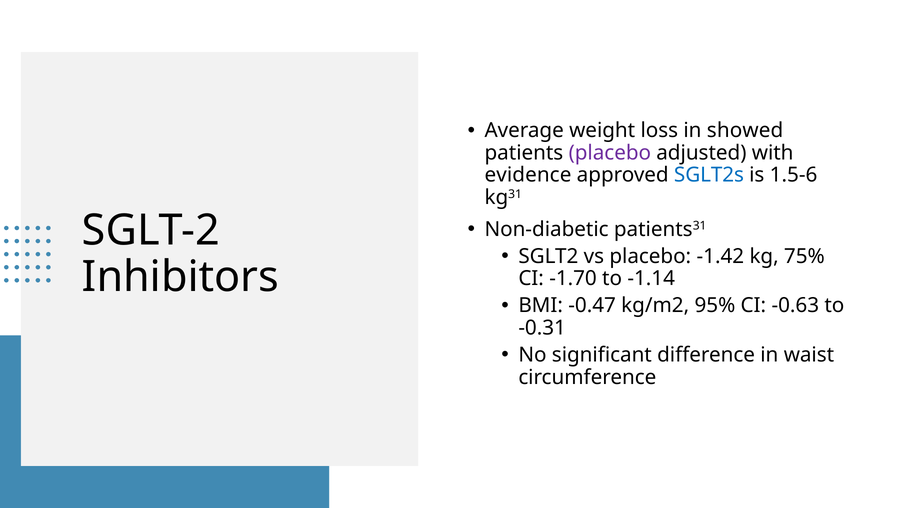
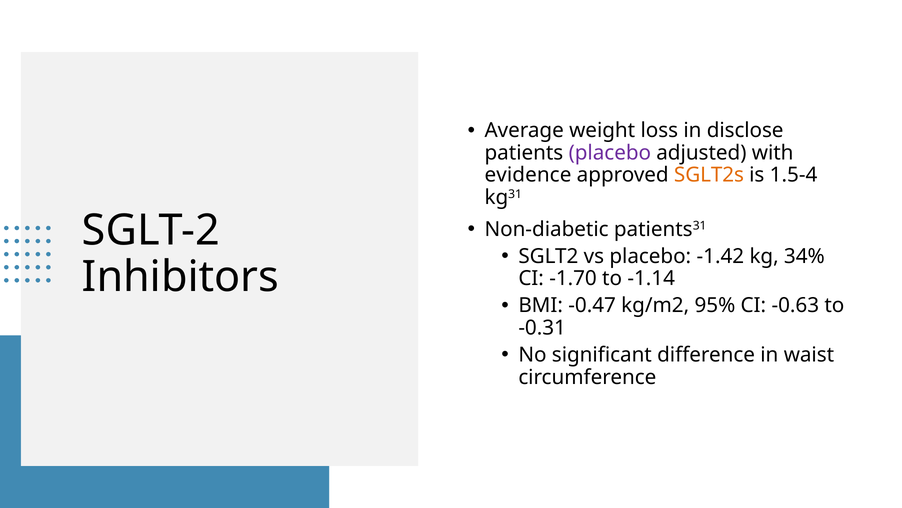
showed: showed -> disclose (745, 130)
SGLT2s colour: blue -> orange (709, 175)
1.5-6: 1.5-6 -> 1.5-4 (794, 175)
75%: 75% -> 34% (804, 256)
